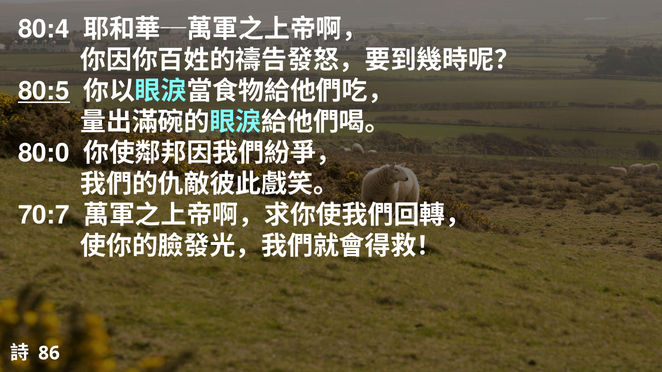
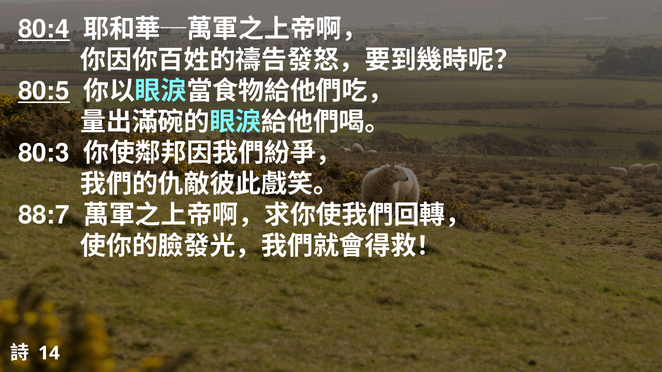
80:4 underline: none -> present (44, 29)
80:0: 80:0 -> 80:3 (44, 153)
70:7: 70:7 -> 88:7 (44, 215)
86: 86 -> 14 (49, 353)
